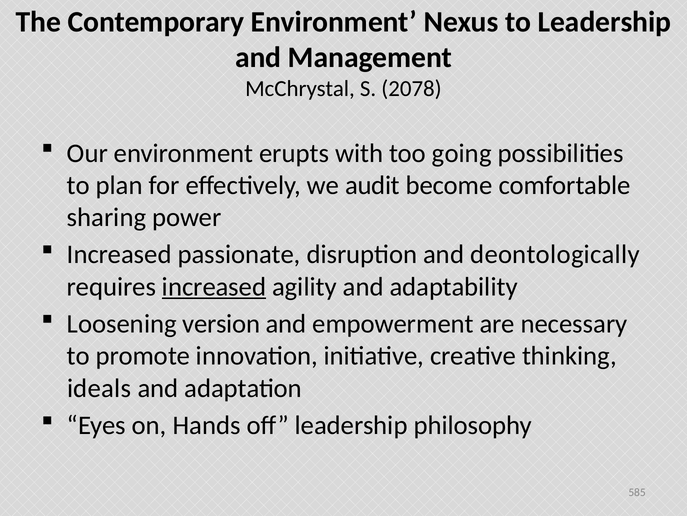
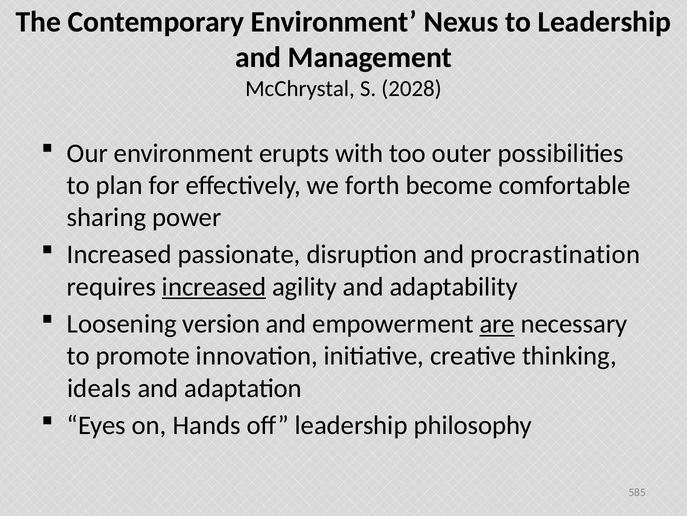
2078: 2078 -> 2028 (412, 89)
going: going -> outer (462, 153)
audit: audit -> forth (372, 185)
deontologically: deontologically -> procrastination (555, 254)
are underline: none -> present (497, 324)
